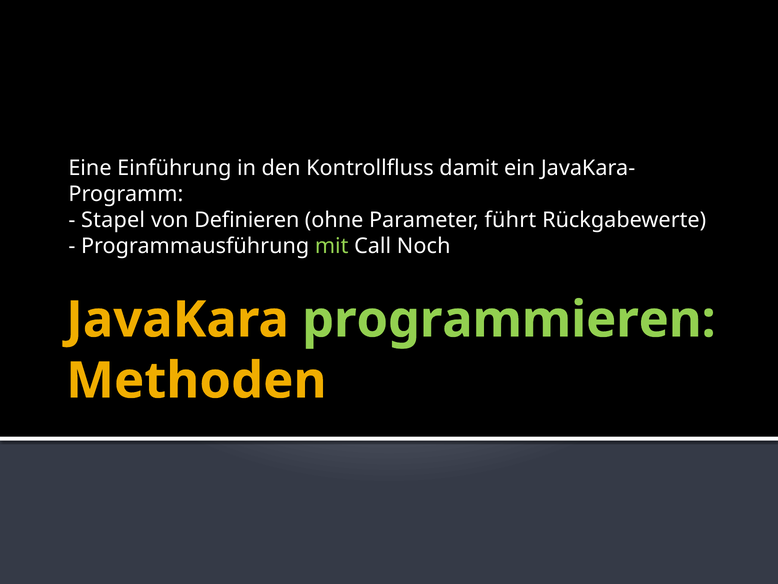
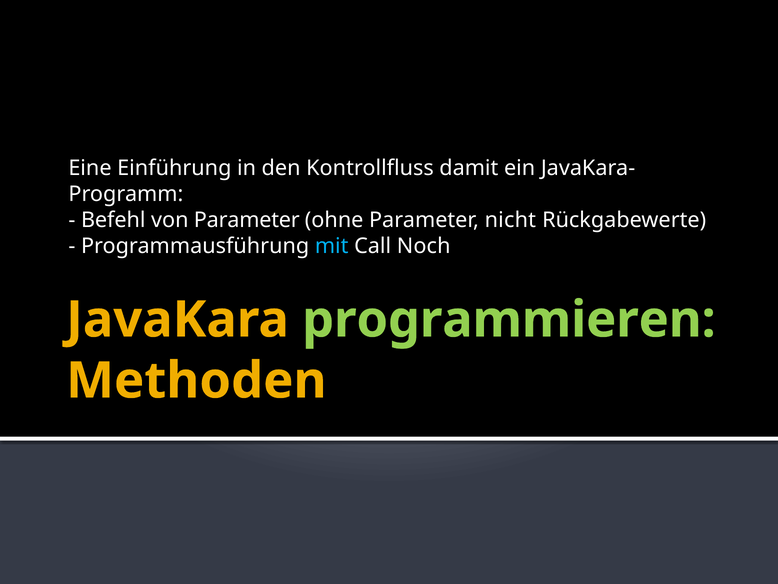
Stapel: Stapel -> Befehl (113, 220)
von Definieren: Definieren -> Parameter (247, 220)
führt: führt -> nicht (510, 220)
mit colour: light green -> light blue (332, 246)
